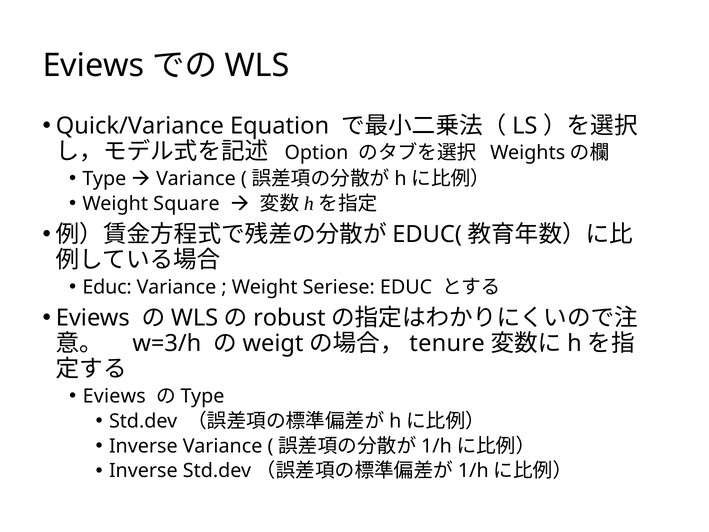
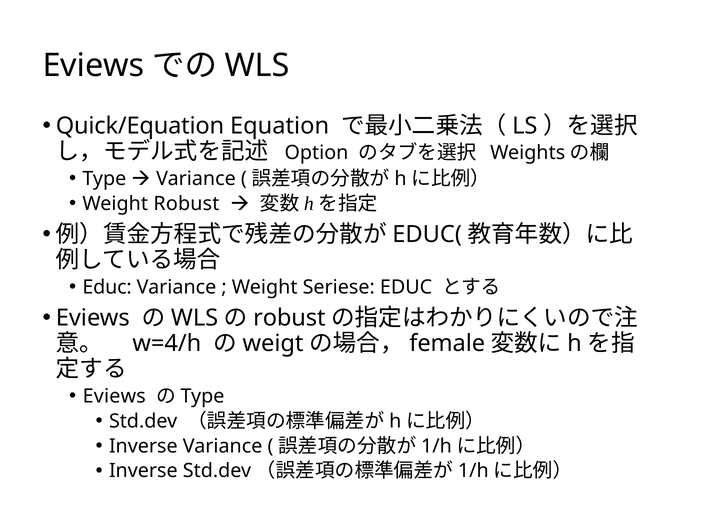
Quick/Variance: Quick/Variance -> Quick/Equation (140, 126)
Weight Square: Square -> Robust (186, 204)
w=3/h: w=3/h -> w=4/h (167, 343)
tenure: tenure -> female (447, 343)
